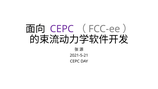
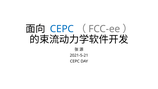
CEPC colour: purple -> blue (62, 29)
